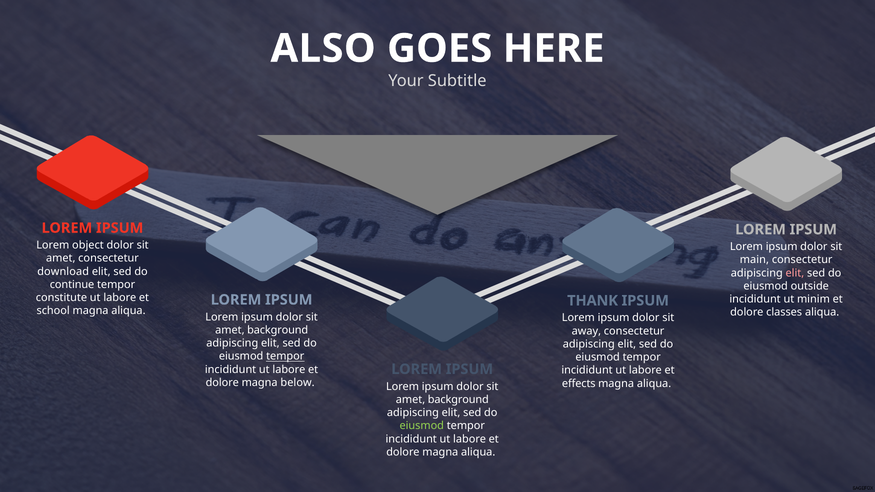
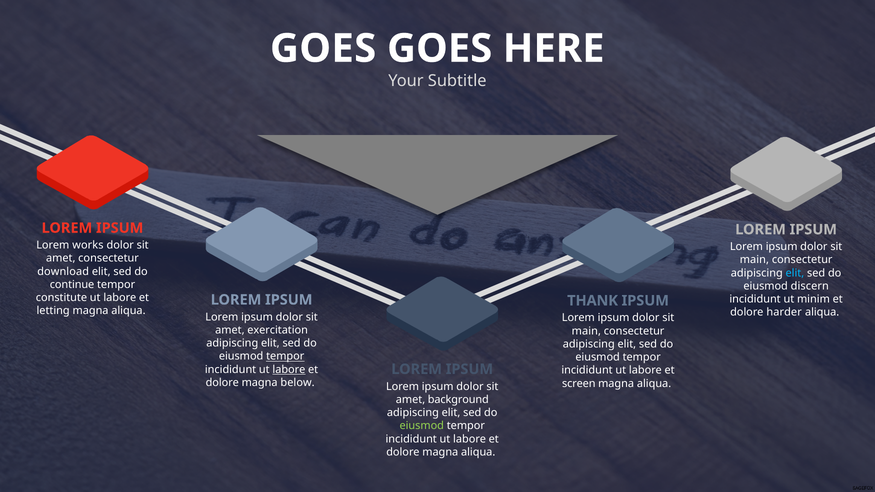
ALSO: ALSO -> GOES (323, 49)
object: object -> works (88, 245)
elit colour: pink -> light blue (795, 273)
outside: outside -> discern (810, 286)
school: school -> letting (53, 311)
classes: classes -> harder (784, 312)
background: background -> exercitation (278, 330)
away: away -> main (586, 331)
labore underline: none -> present (289, 370)
effects: effects -> screen (579, 384)
